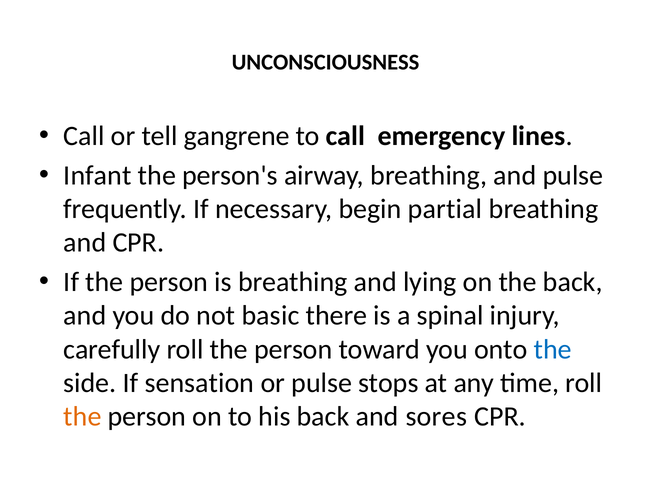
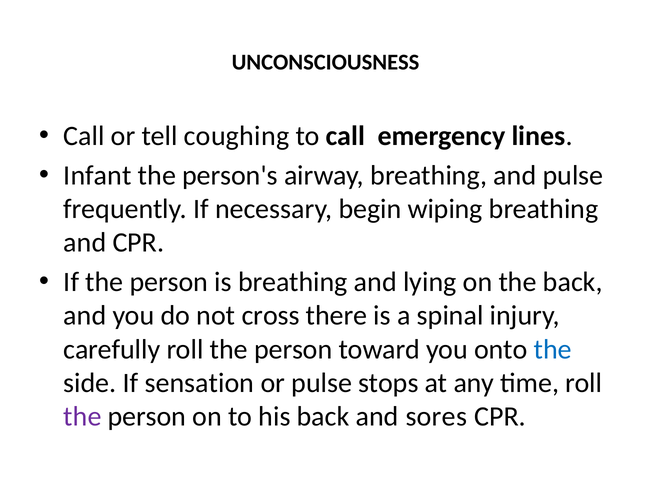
gangrene: gangrene -> coughing (237, 136)
partial: partial -> wiping (445, 209)
basic: basic -> cross (271, 316)
the colour: orange -> purple (82, 417)
